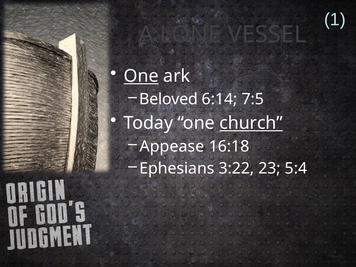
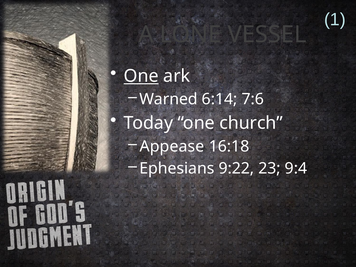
Beloved: Beloved -> Warned (168, 99)
7:5: 7:5 -> 7:6 (253, 99)
church underline: present -> none (251, 123)
3:22: 3:22 -> 9:22 (236, 168)
5:4: 5:4 -> 9:4 (296, 168)
